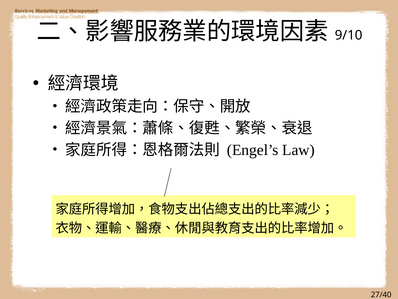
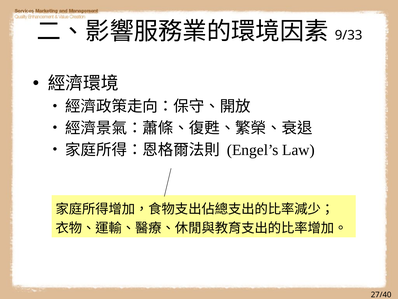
9/10: 9/10 -> 9/33 (349, 35)
